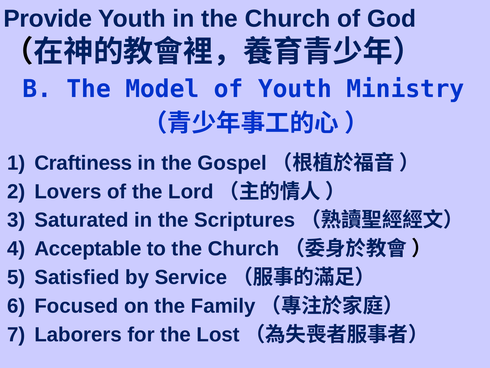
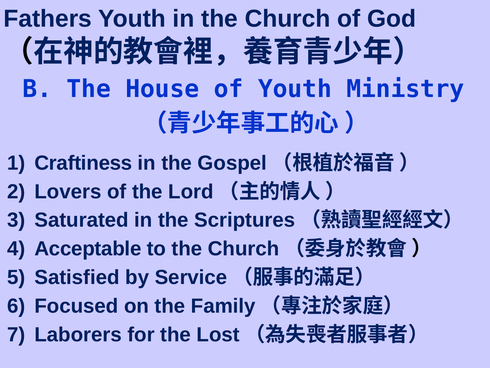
Provide: Provide -> Fathers (48, 19)
Model: Model -> House (162, 89)
